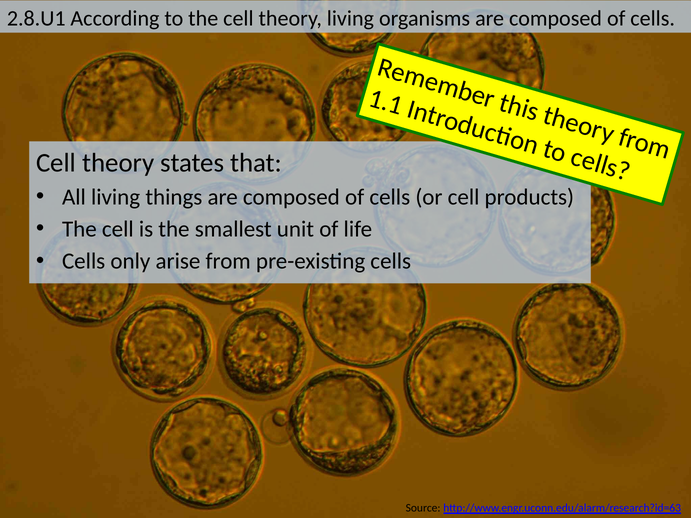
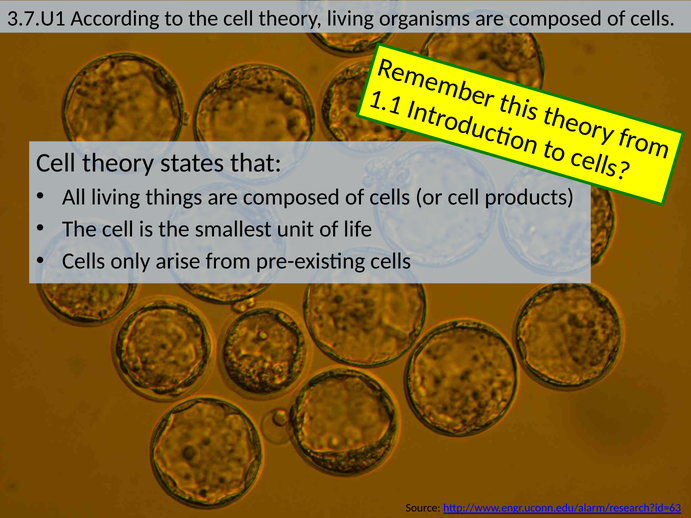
2.8.U1: 2.8.U1 -> 3.7.U1 (36, 19)
